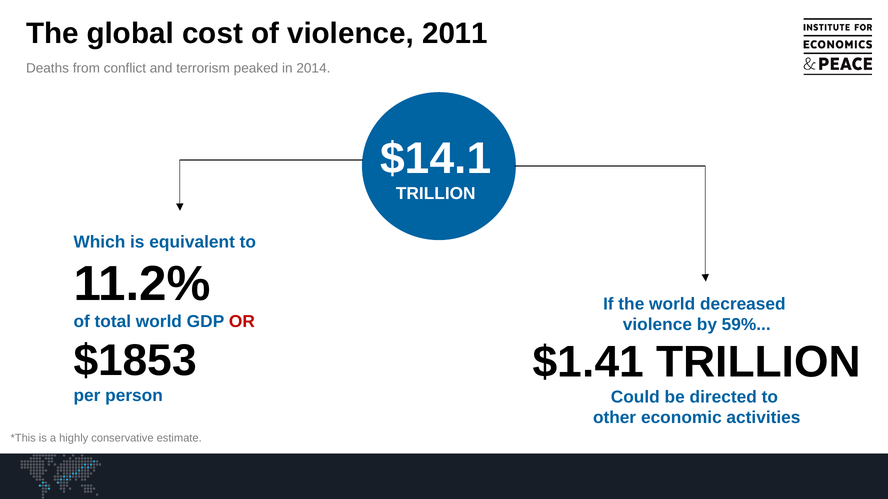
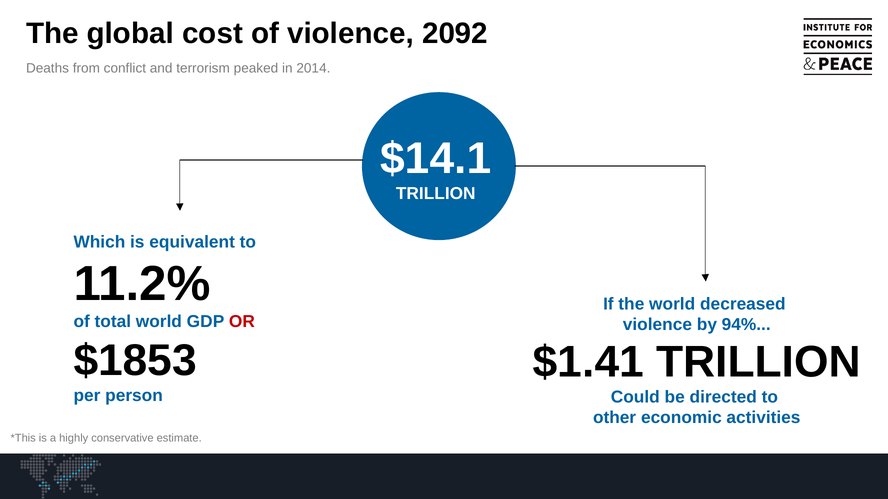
2011: 2011 -> 2092 (455, 34)
59%: 59% -> 94% (746, 325)
